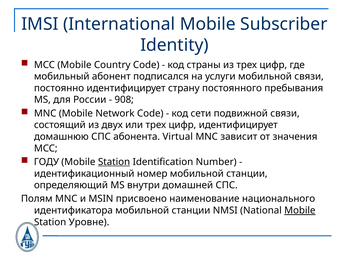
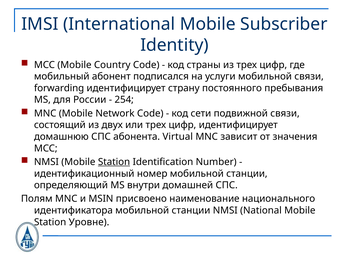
постоянно: постоянно -> forwarding (59, 88)
908: 908 -> 254 (124, 100)
ГОДУ: ГОДУ -> NMSI (46, 162)
Mobile underline: present -> none (300, 210)
